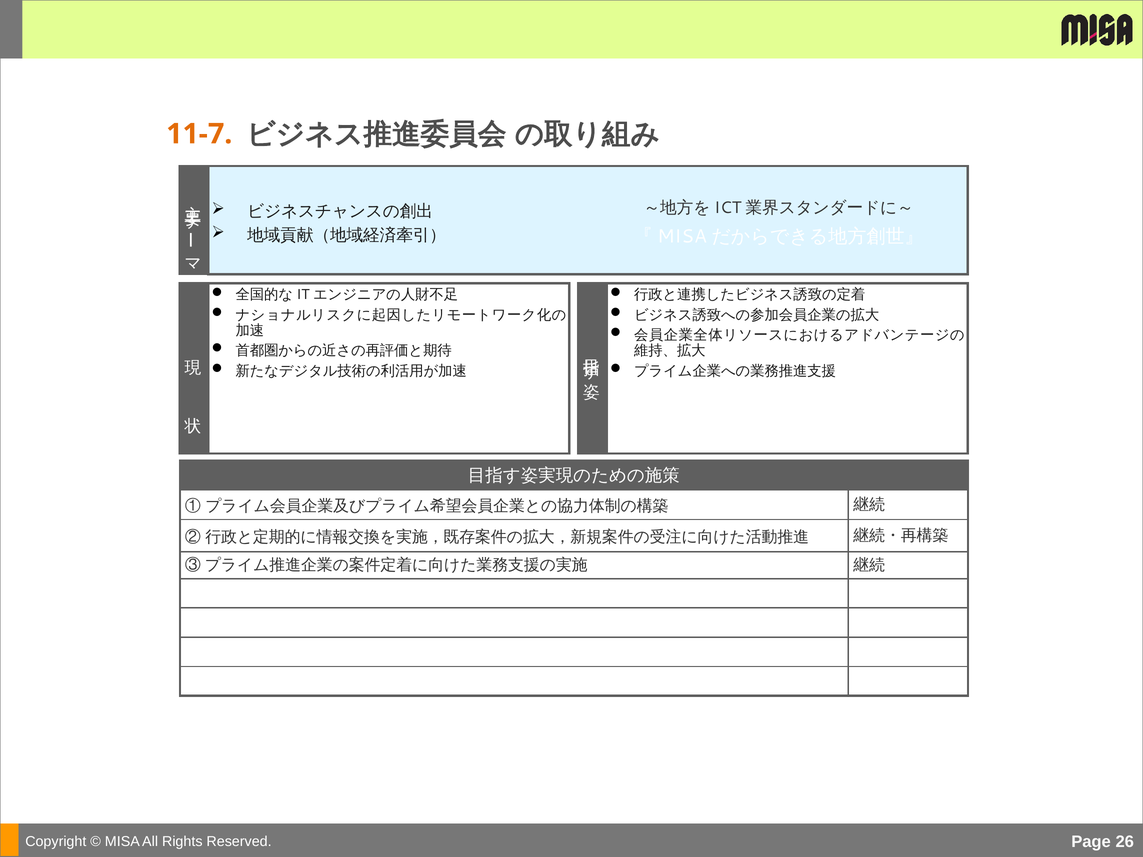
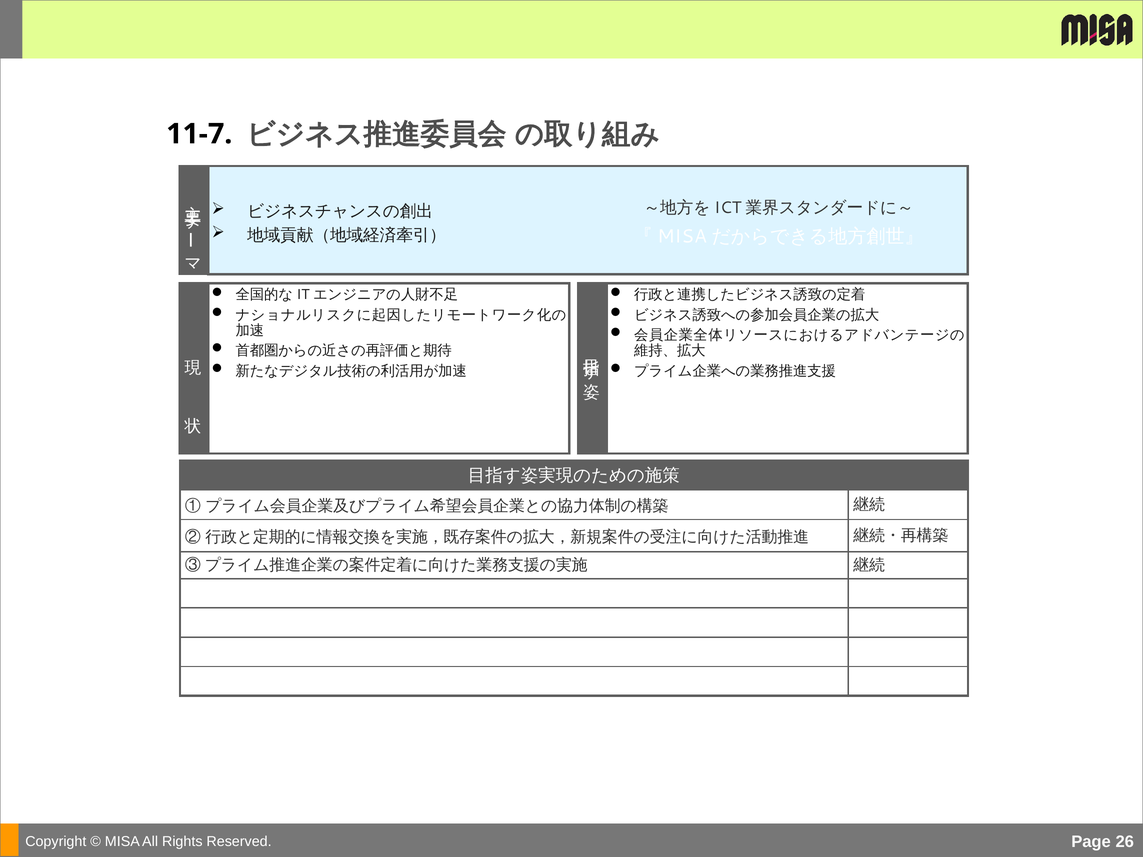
11-7 colour: orange -> black (199, 134)
